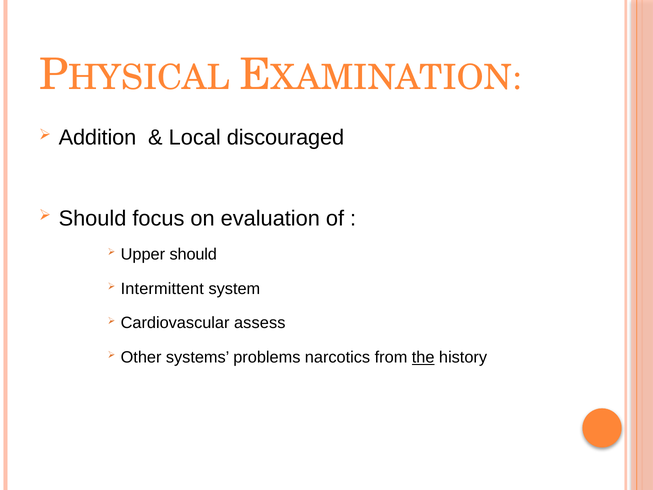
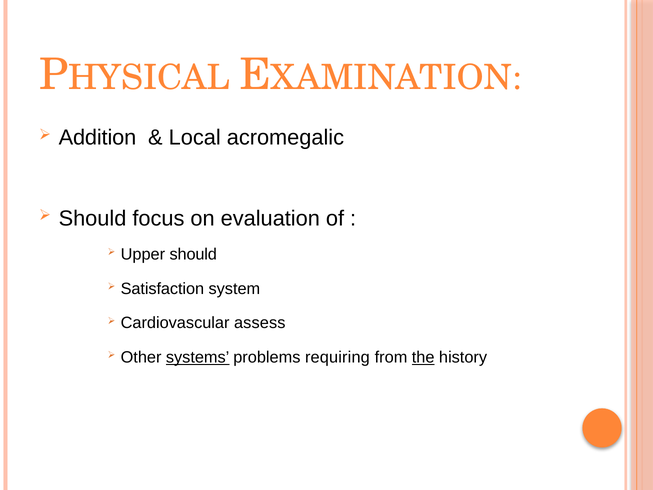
discouraged: discouraged -> acromegalic (285, 138)
Intermittent: Intermittent -> Satisfaction (162, 288)
systems underline: none -> present (198, 357)
narcotics: narcotics -> requiring (337, 357)
